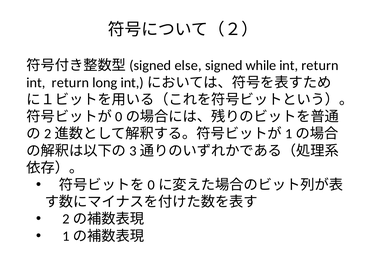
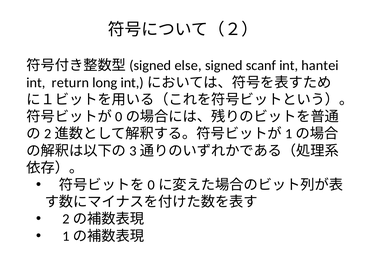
while: while -> scanf (261, 66)
return: return -> hantei (320, 66)
